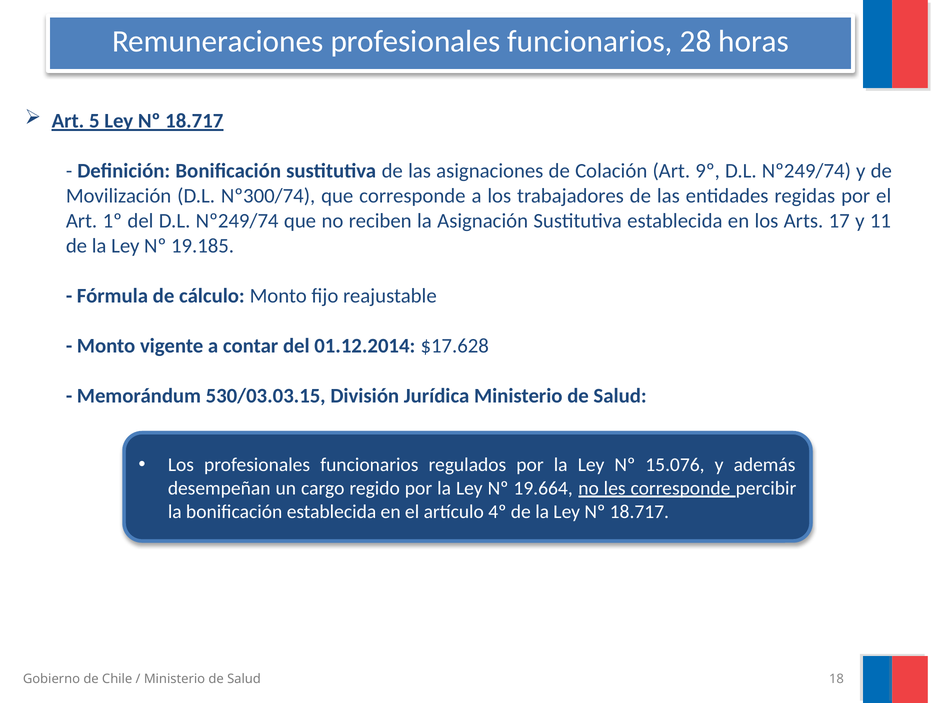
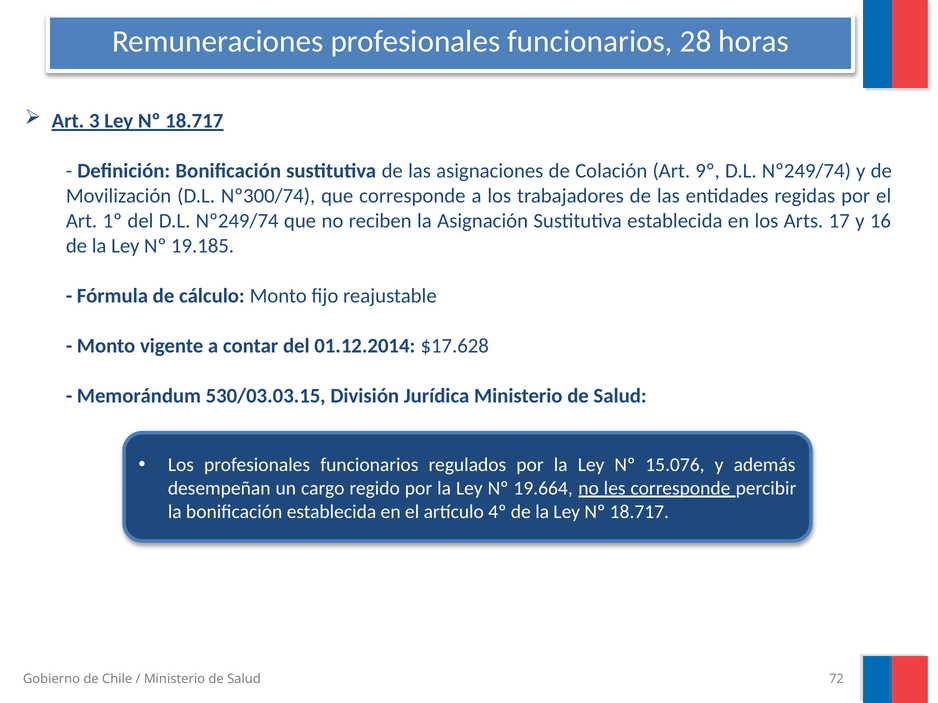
5: 5 -> 3 (94, 121)
11: 11 -> 16 (880, 221)
18: 18 -> 72 (837, 679)
